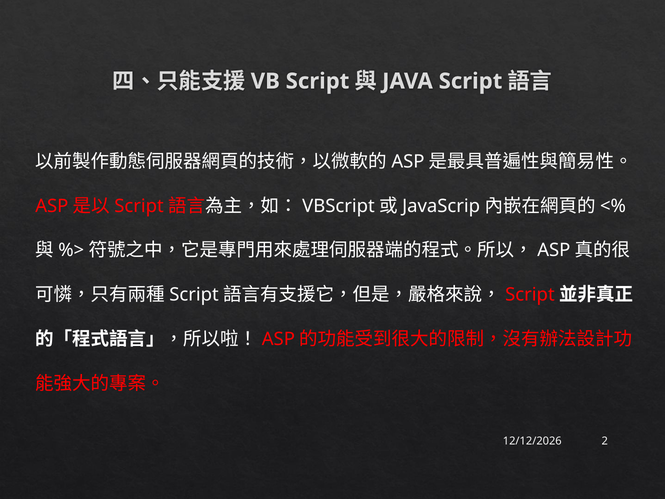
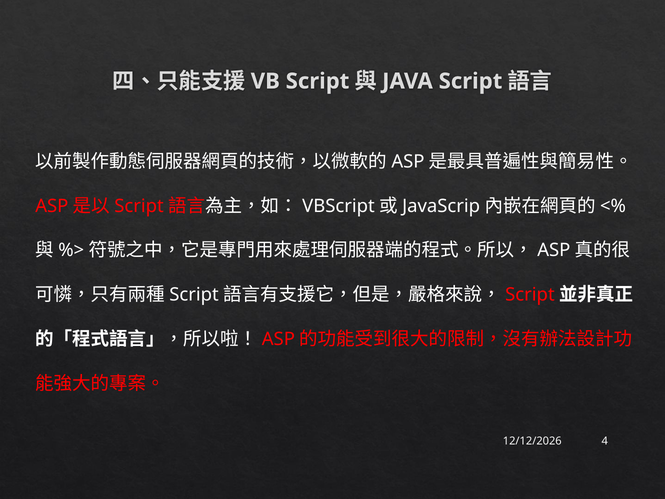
2: 2 -> 4 (605, 441)
